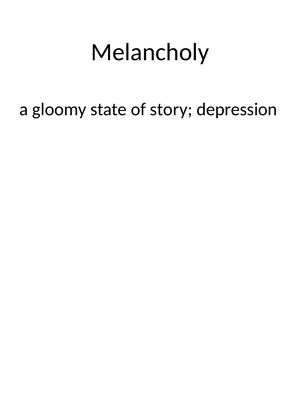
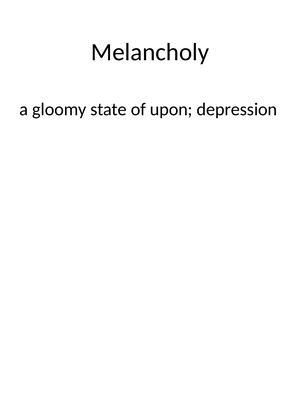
story: story -> upon (171, 109)
